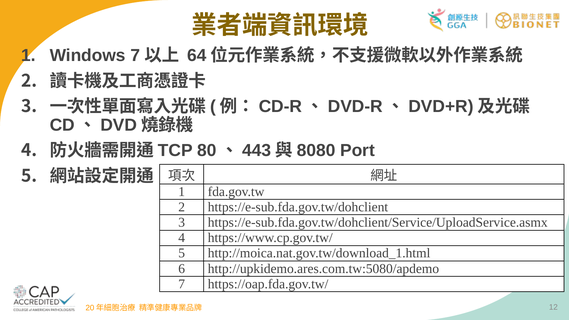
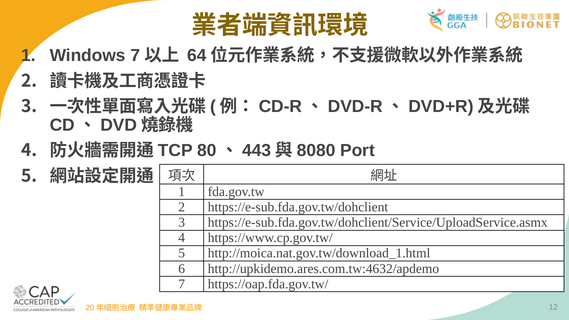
http://upkidemo.ares.com.tw:5080/apdemo: http://upkidemo.ares.com.tw:5080/apdemo -> http://upkidemo.ares.com.tw:4632/apdemo (323, 269)
